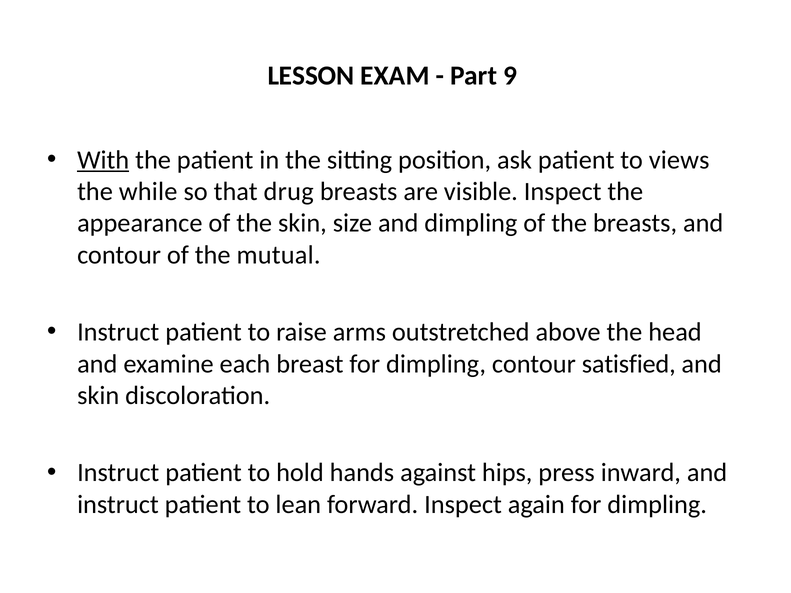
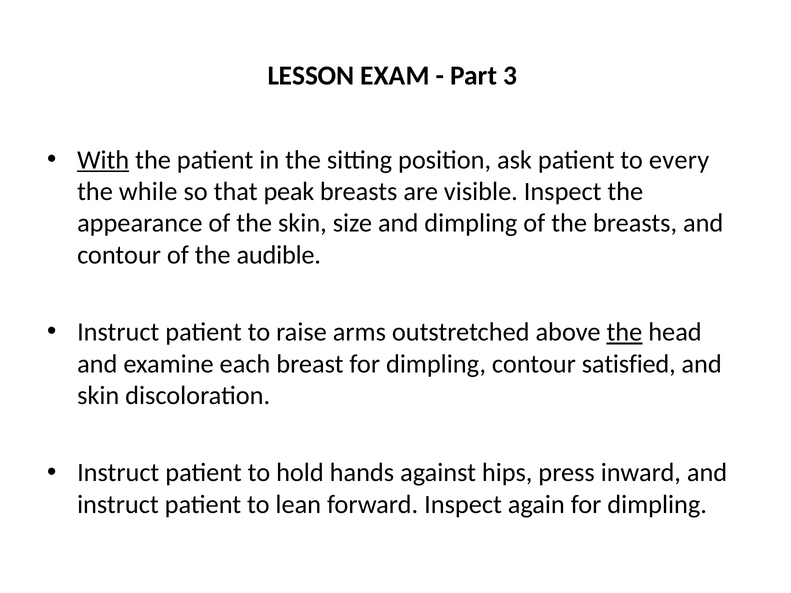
9: 9 -> 3 (510, 76)
views: views -> every (679, 160)
drug: drug -> peak (289, 192)
mutual: mutual -> audible (279, 255)
the underline: none -> present (624, 332)
